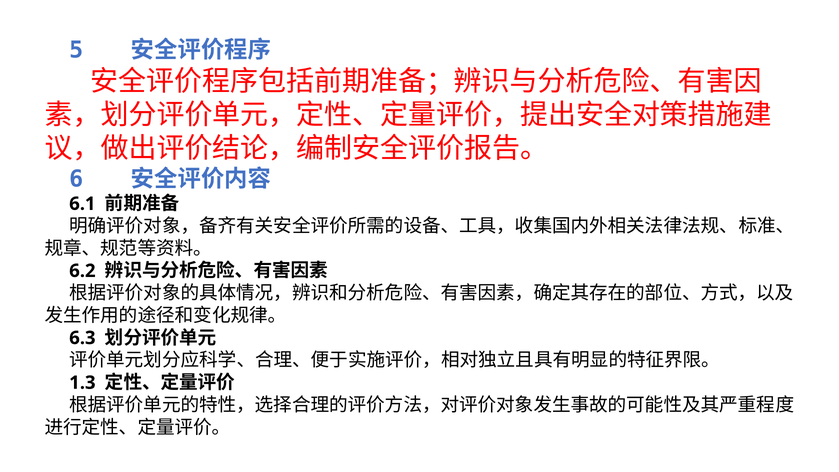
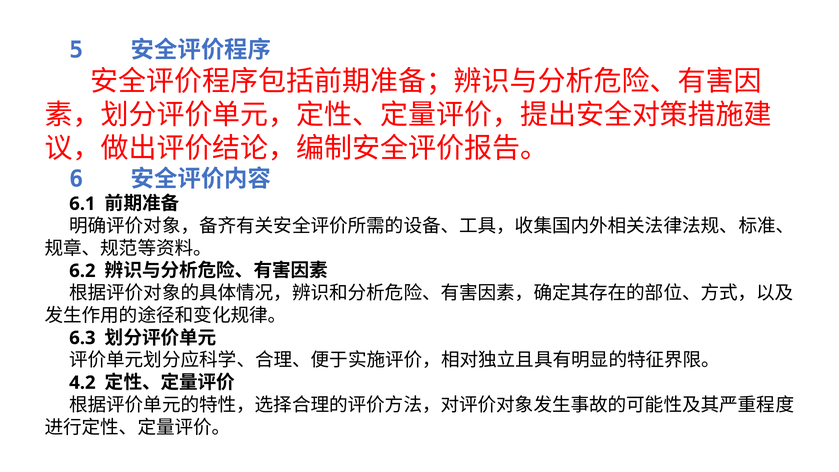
1.3: 1.3 -> 4.2 (82, 383)
